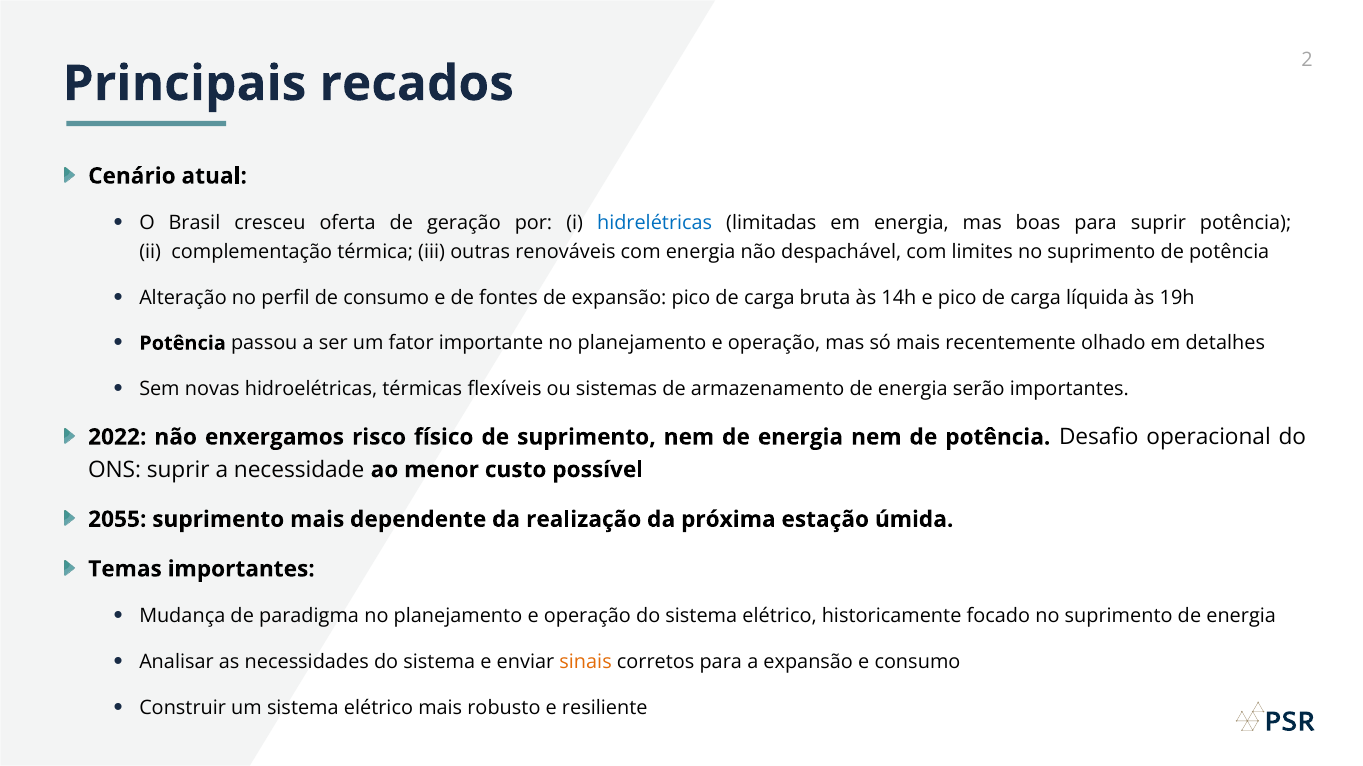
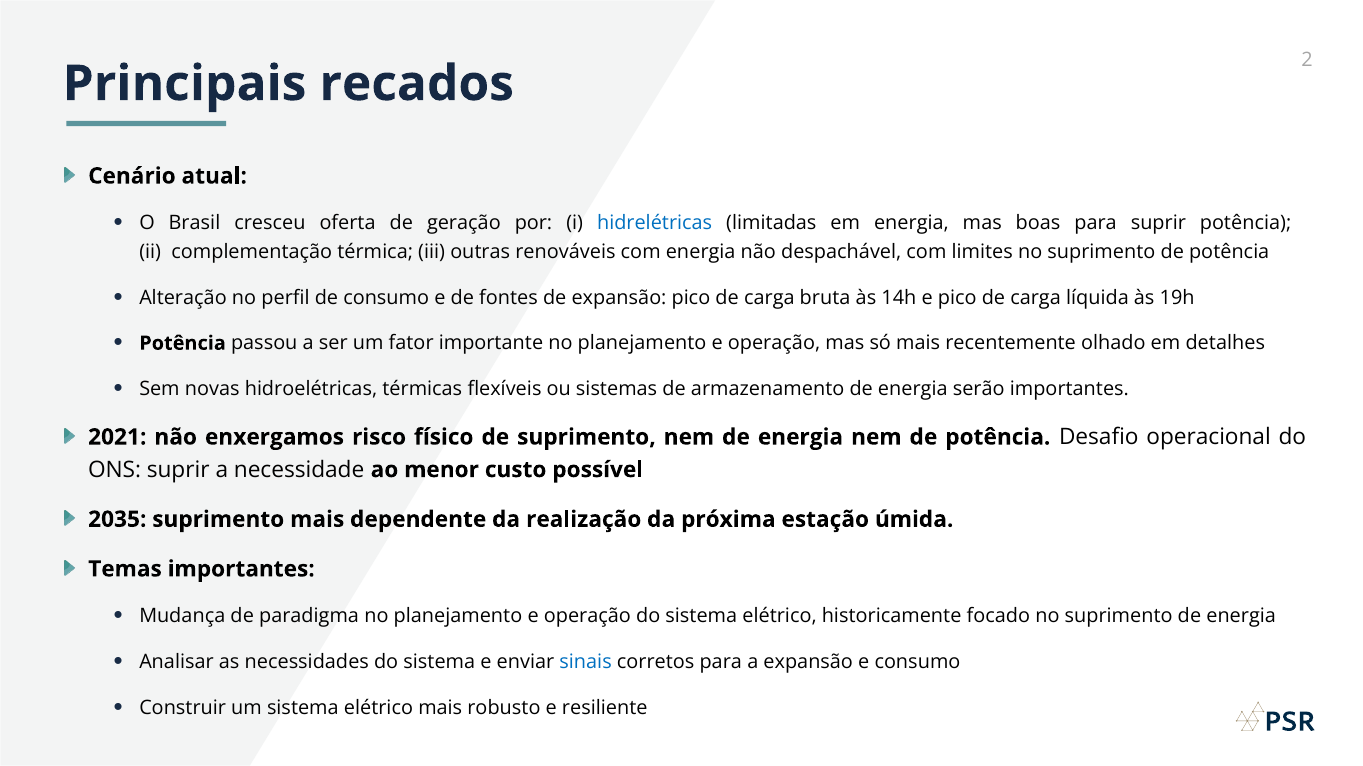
2022: 2022 -> 2021 (117, 437)
2055: 2055 -> 2035 (117, 520)
sinais colour: orange -> blue (586, 662)
